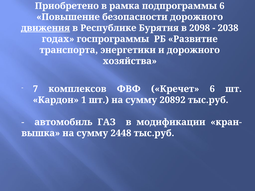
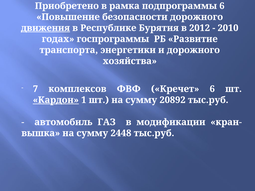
2098: 2098 -> 2012 (200, 28)
2038: 2038 -> 2010 (228, 28)
Кардон underline: none -> present (56, 100)
